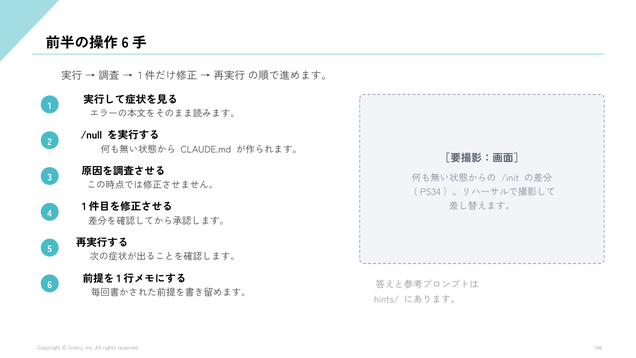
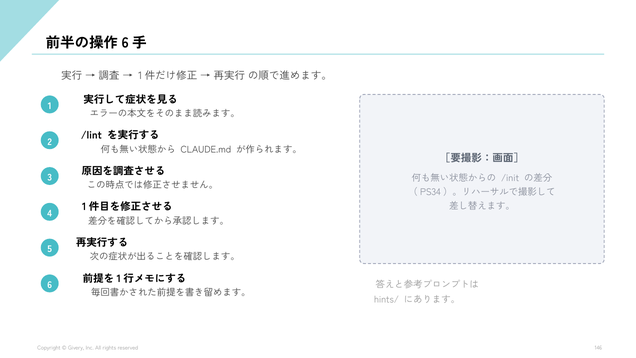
/null: /null -> /lint (91, 135)
